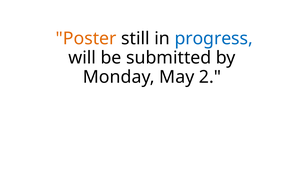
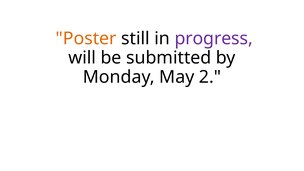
progress colour: blue -> purple (214, 39)
